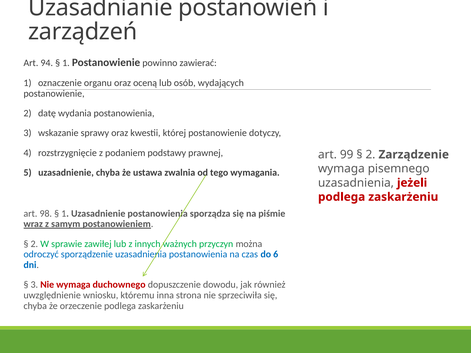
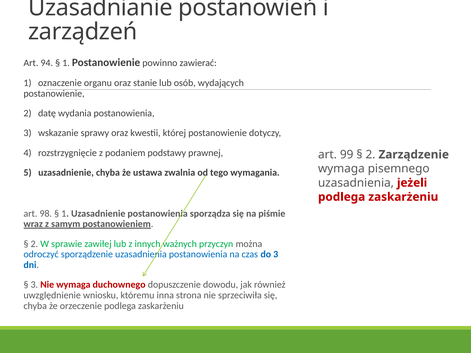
oceną: oceną -> stanie (145, 83)
do 6: 6 -> 3 (276, 255)
